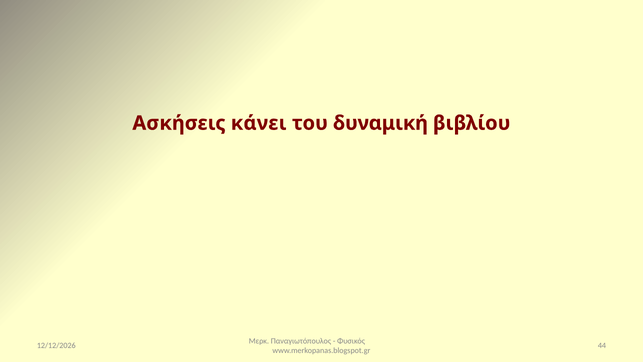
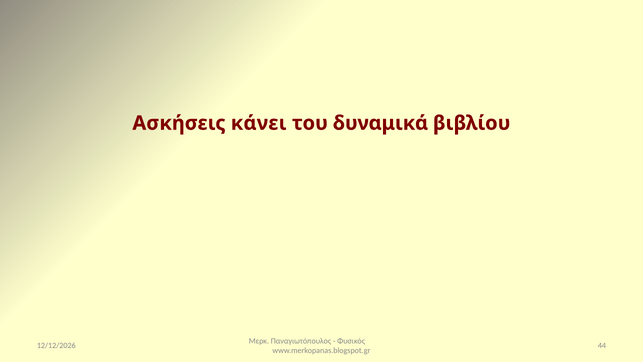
δυναμική: δυναμική -> δυναμικά (380, 123)
